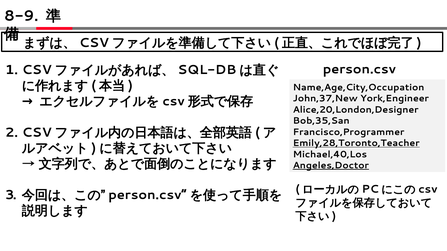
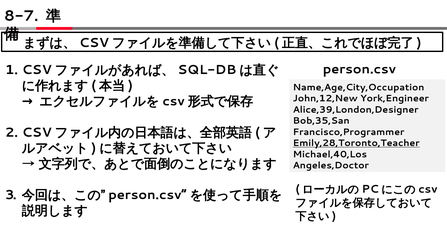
8-9: 8-9 -> 8-7 (21, 16)
John,37,New: John,37,New -> John,12,New (325, 99)
Alice,20,London,Designer: Alice,20,London,Designer -> Alice,39,London,Designer (356, 110)
Angeles,Doctor underline: present -> none (331, 166)
